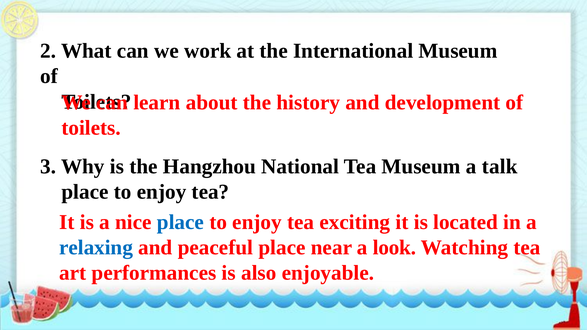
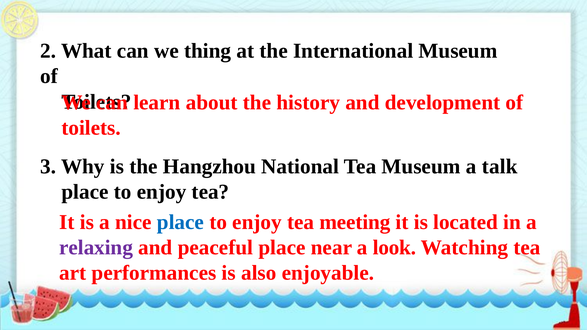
work: work -> thing (208, 51)
exciting: exciting -> meeting (355, 222)
relaxing colour: blue -> purple (96, 248)
